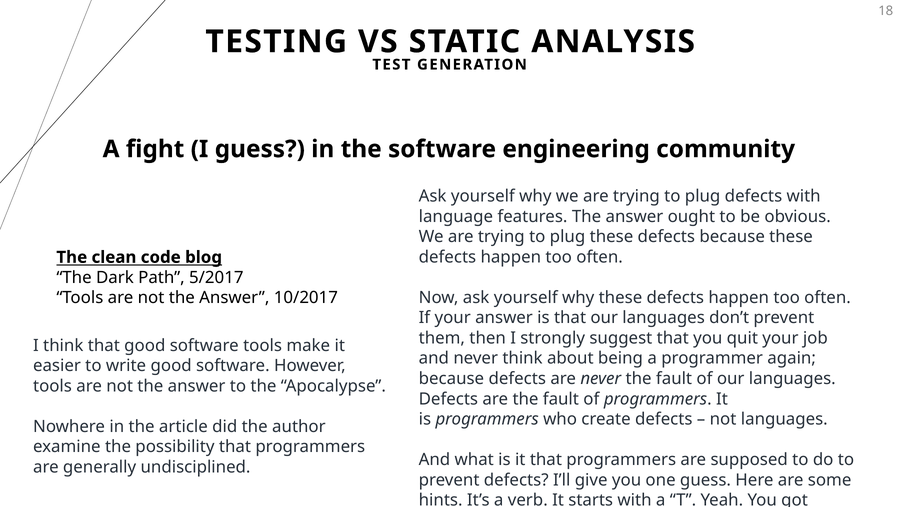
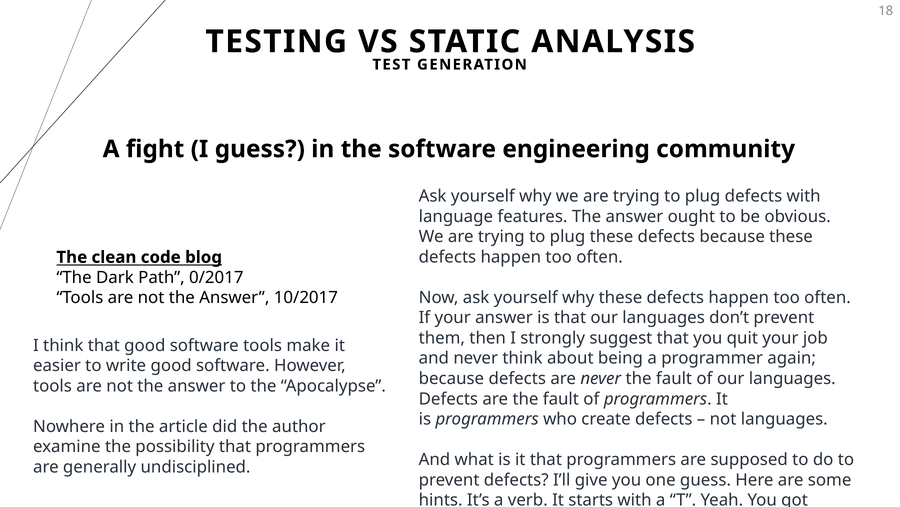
5/2017: 5/2017 -> 0/2017 (216, 277)
